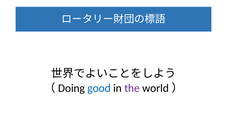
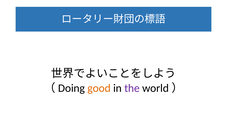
good colour: blue -> orange (99, 88)
